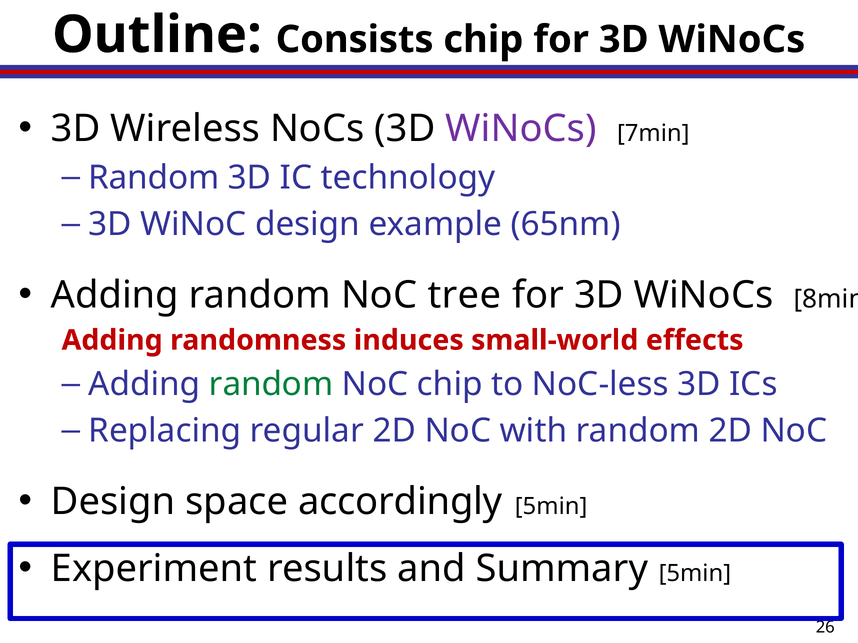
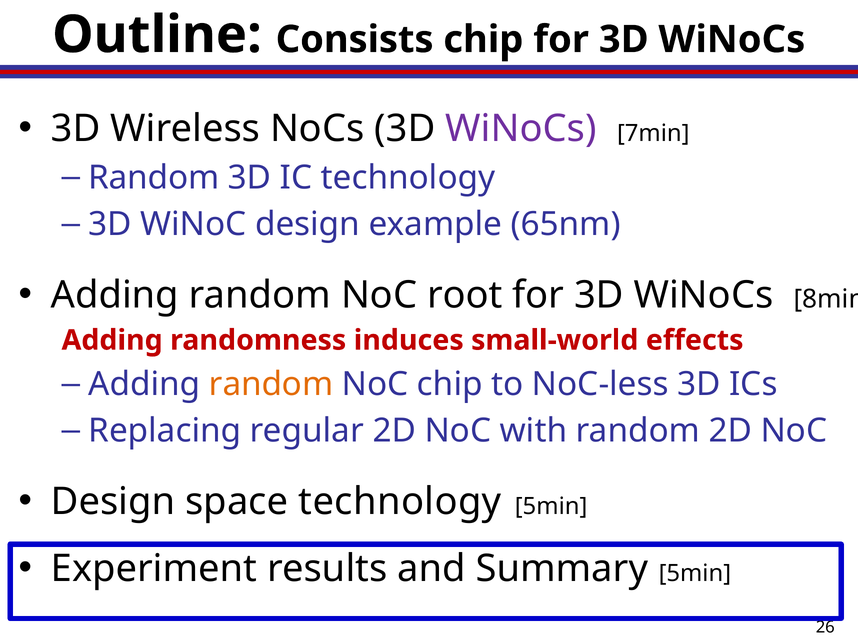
tree: tree -> root (465, 295)
random colour: green -> orange (271, 385)
space accordingly: accordingly -> technology (400, 502)
